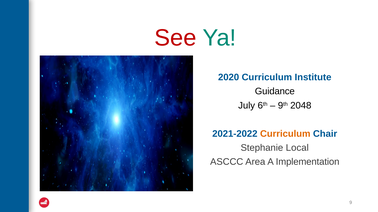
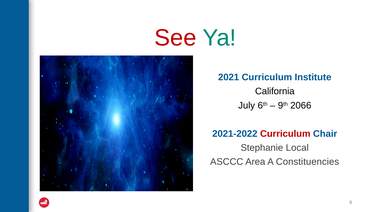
2020: 2020 -> 2021 (229, 77)
Guidance: Guidance -> California (275, 92)
2048: 2048 -> 2066 (301, 106)
Curriculum colour: orange -> red (285, 134)
Implementation: Implementation -> Constituencies (308, 162)
